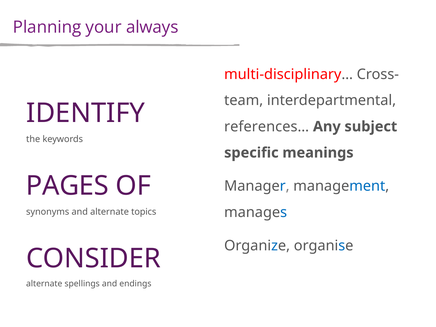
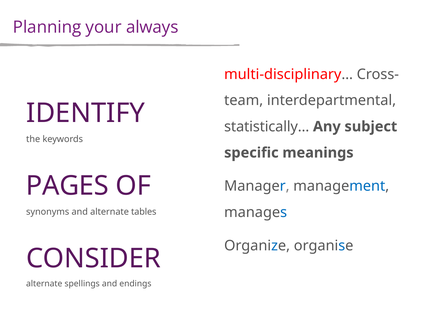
references…: references… -> statistically… (267, 127)
topics: topics -> tables (144, 212)
